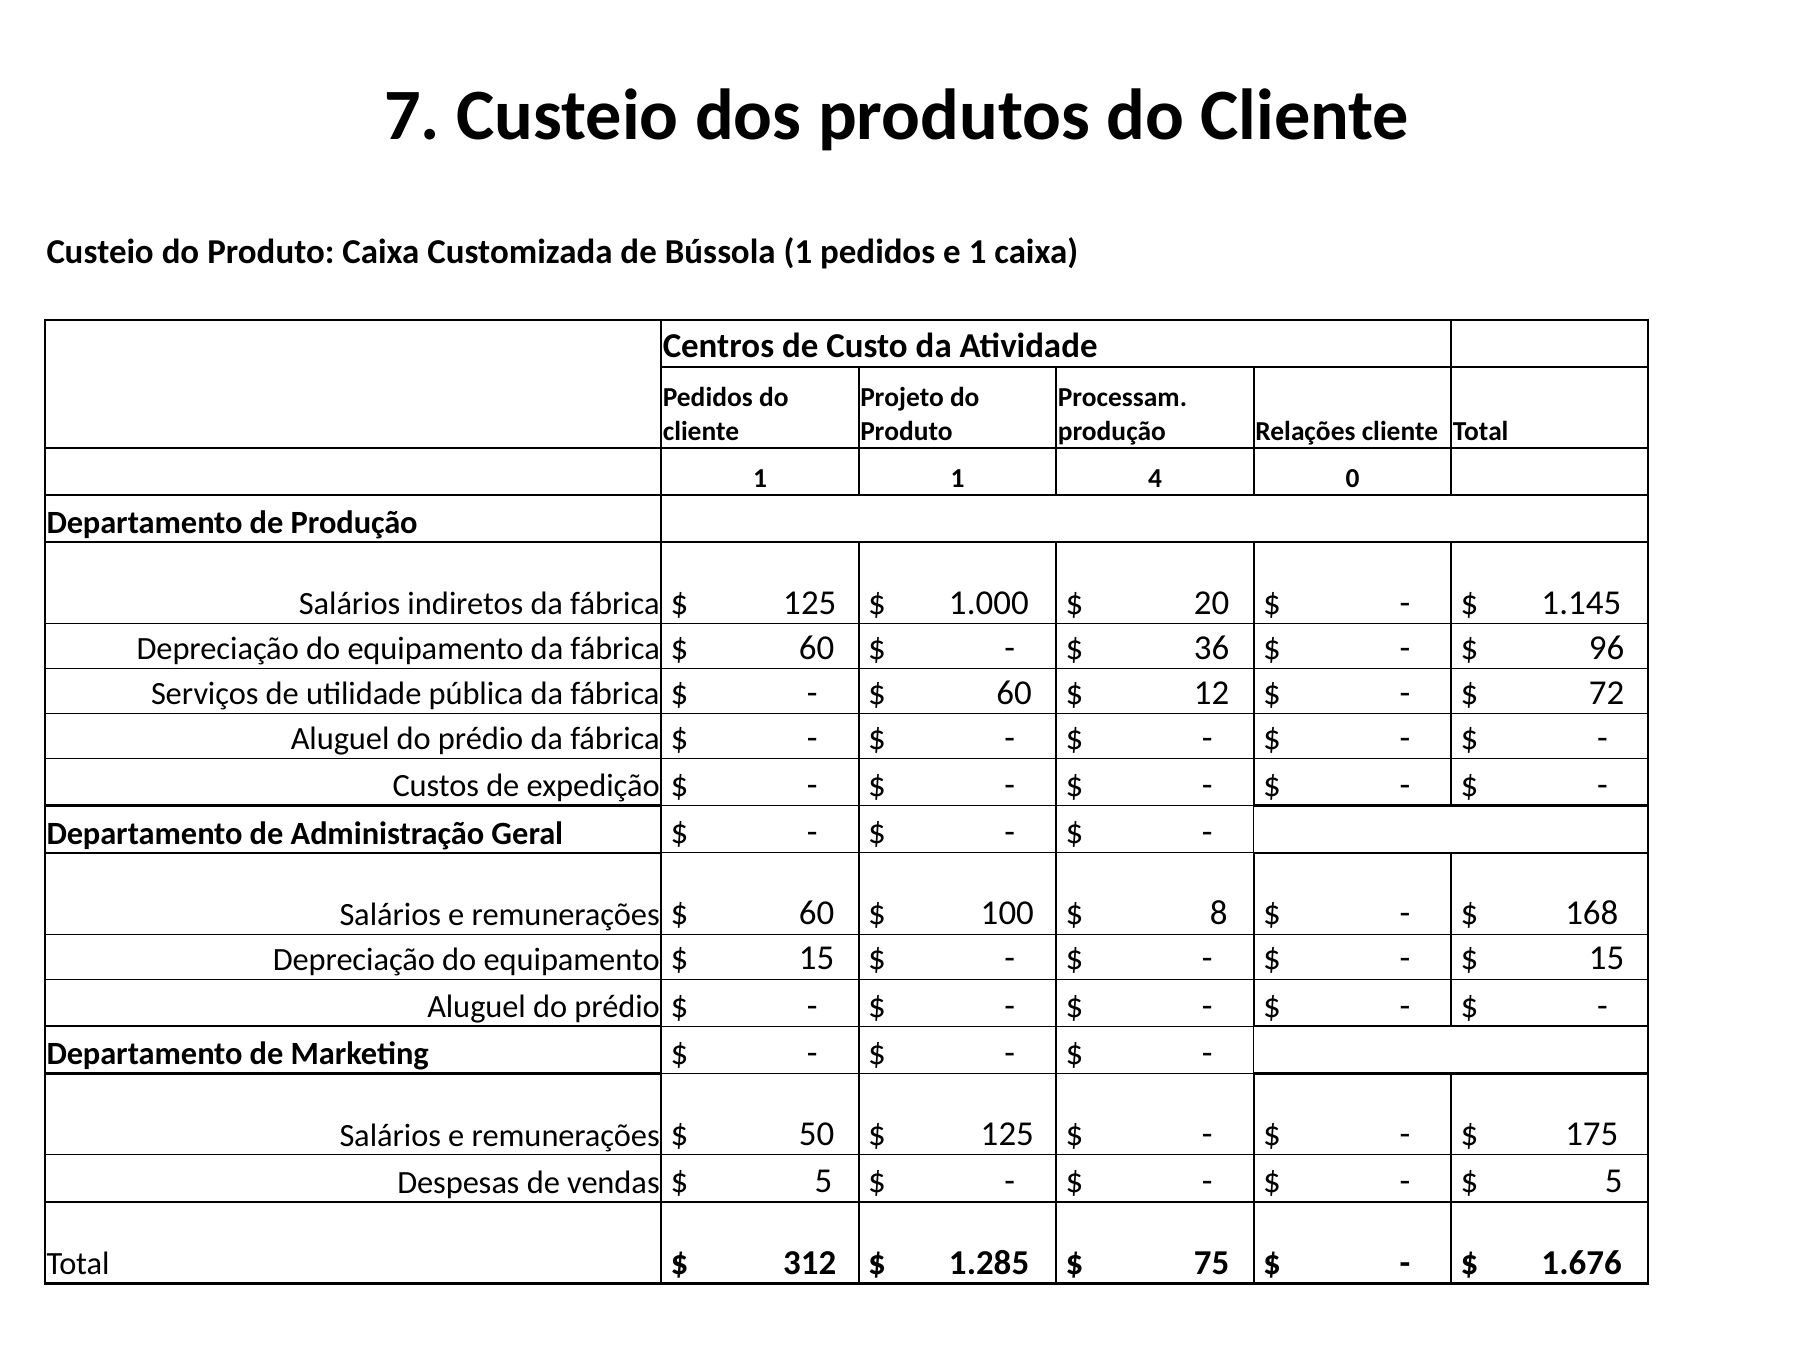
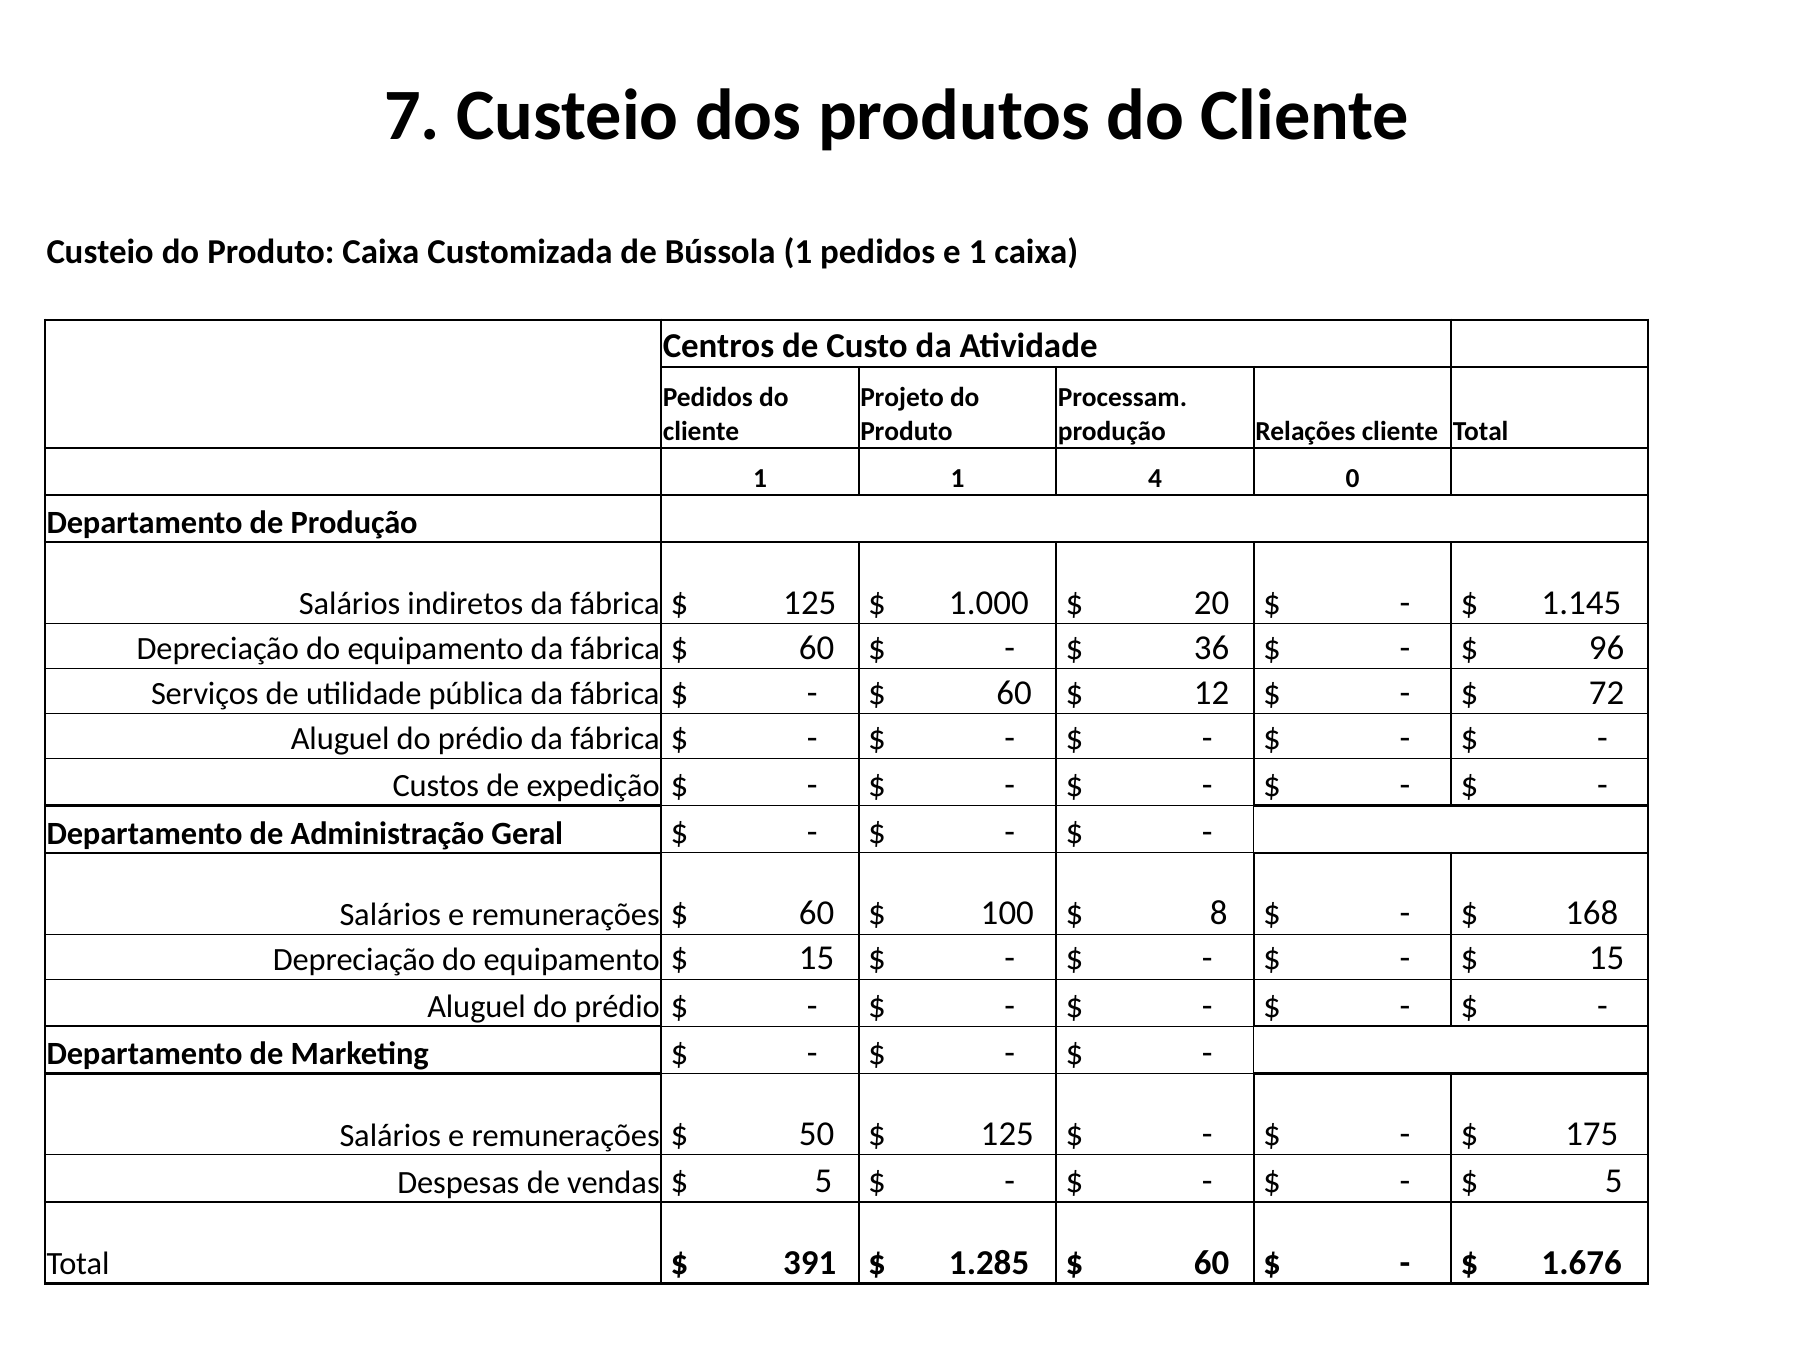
312: 312 -> 391 (810, 1263)
75: 75 -> 60 (1212, 1263)
